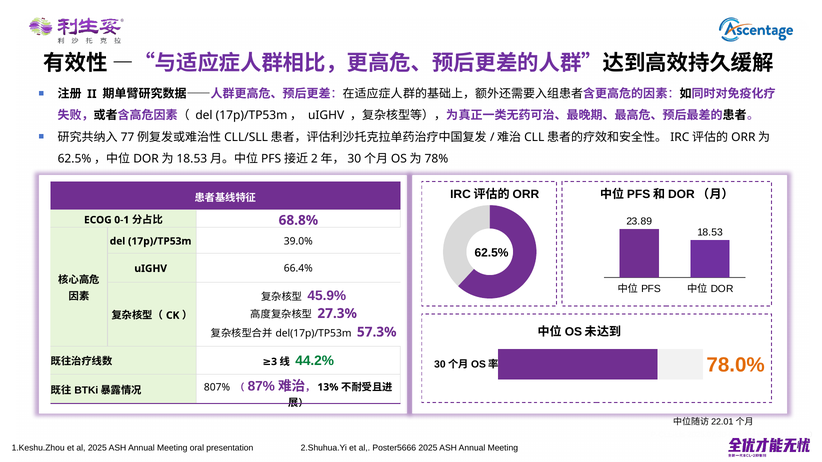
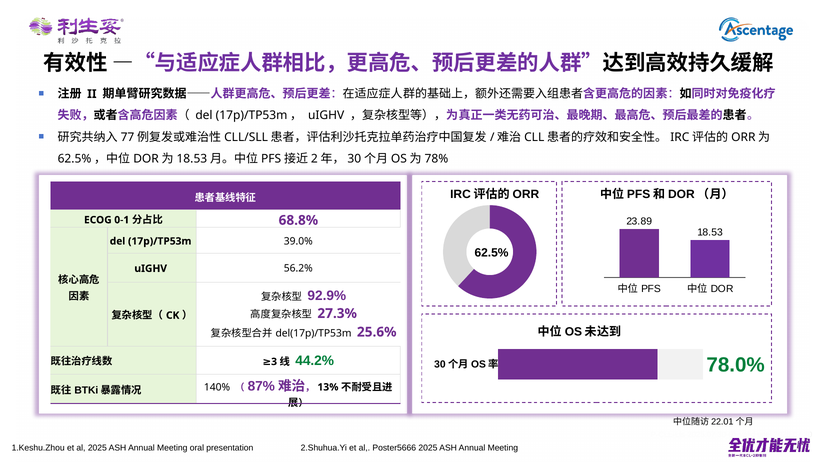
66.4%: 66.4% -> 56.2% (298, 269)
45.9%: 45.9% -> 92.9% (327, 296)
57.3%: 57.3% -> 25.6% (377, 332)
78.0% colour: orange -> green (736, 365)
807%: 807% -> 140% (217, 387)
